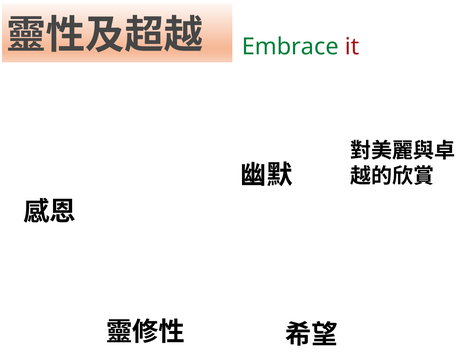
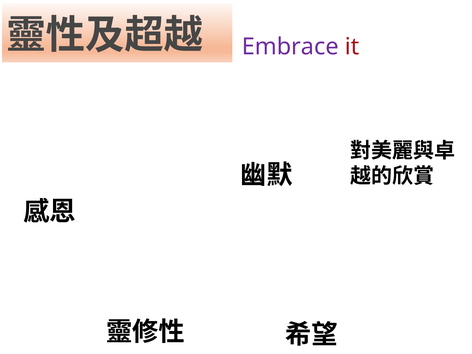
Embrace colour: green -> purple (290, 47)
